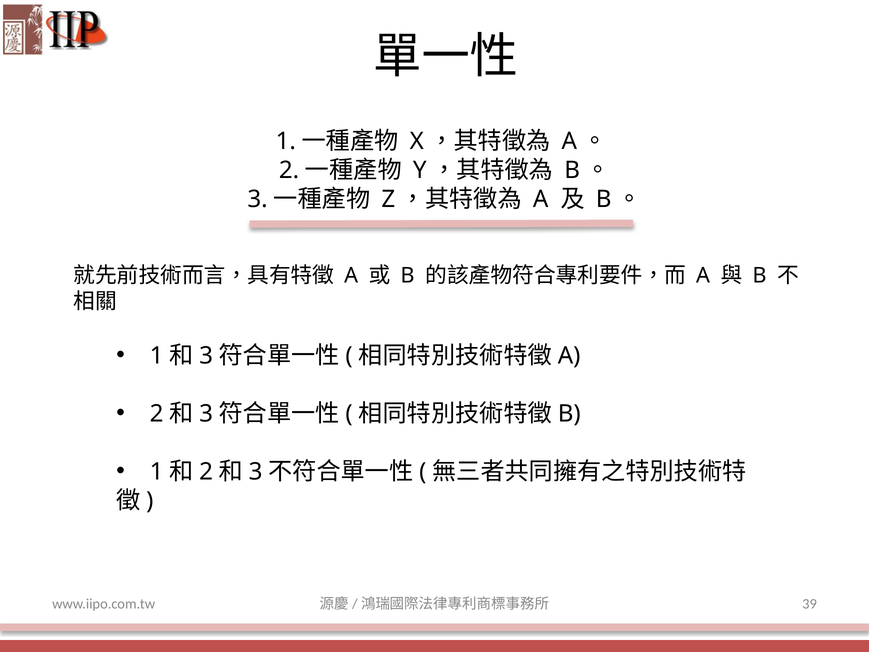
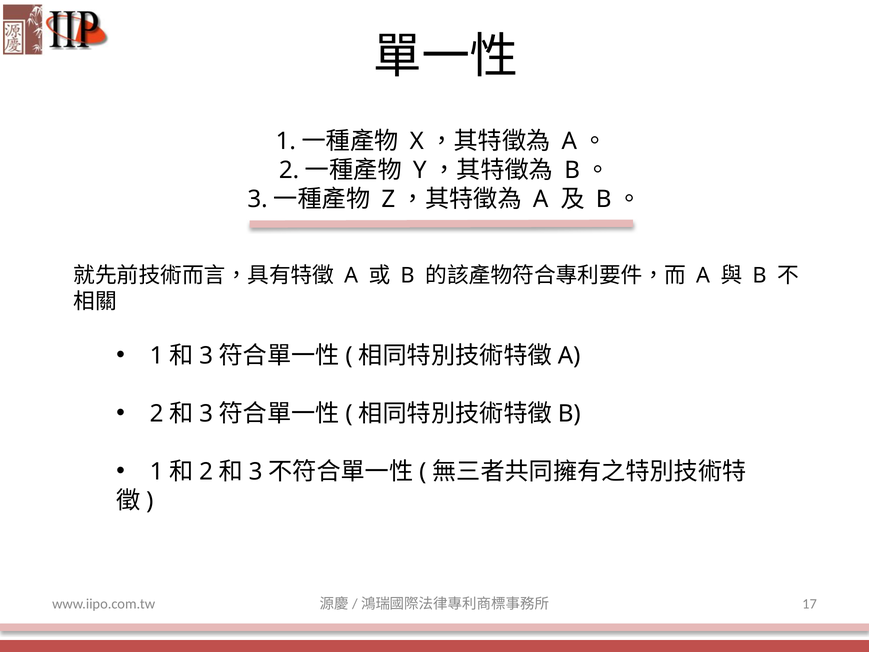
39: 39 -> 17 (810, 604)
